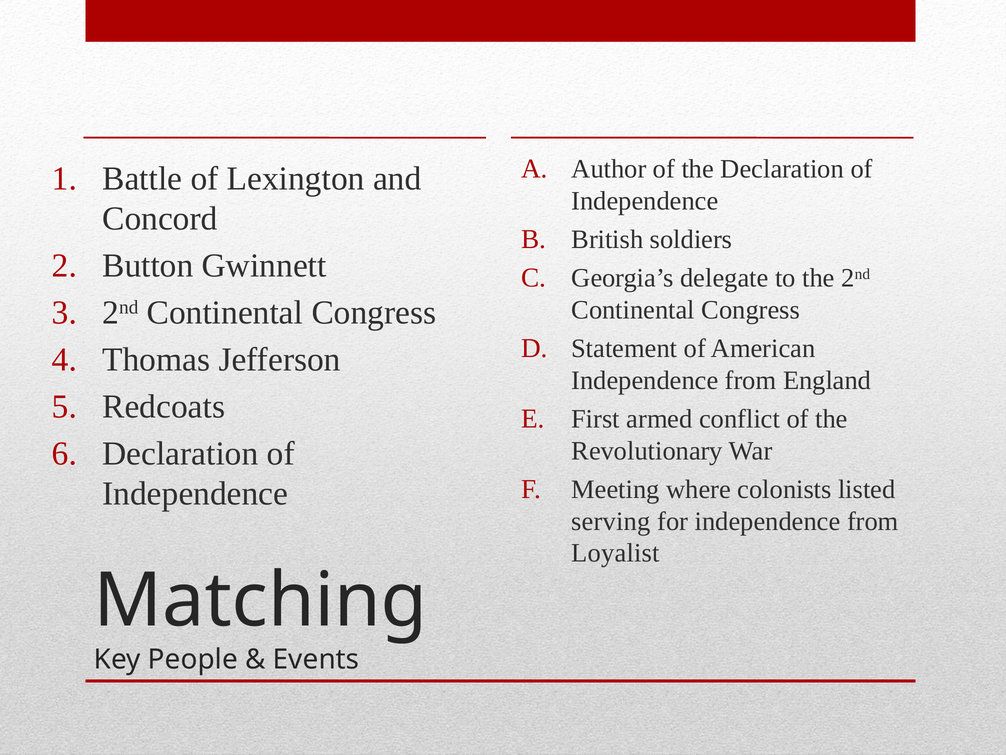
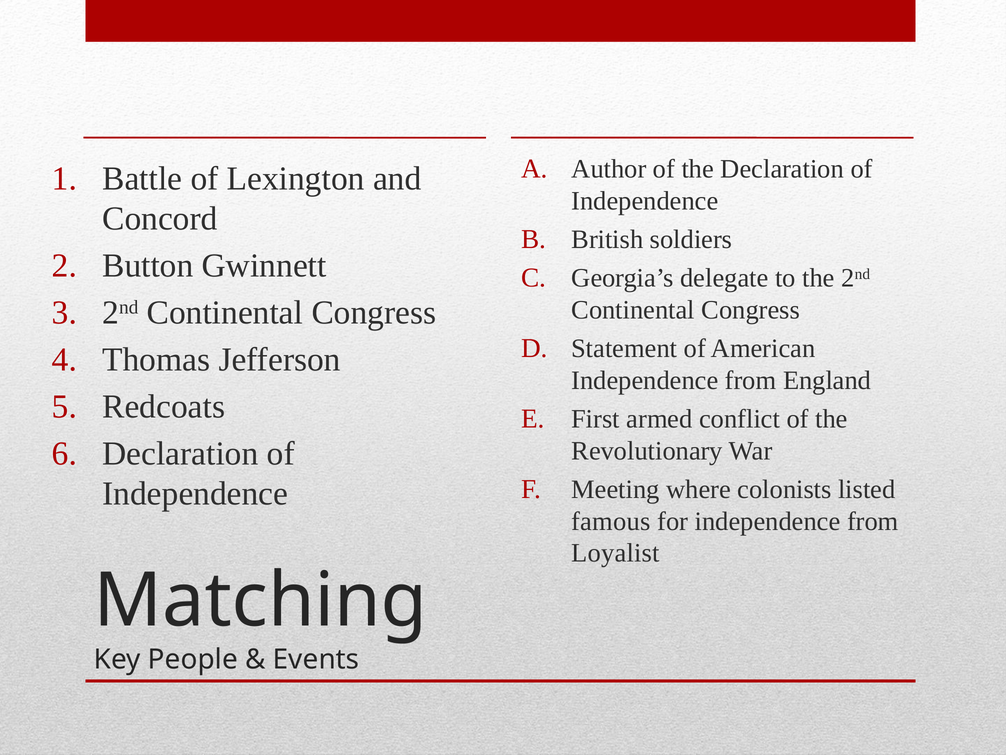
serving: serving -> famous (611, 521)
